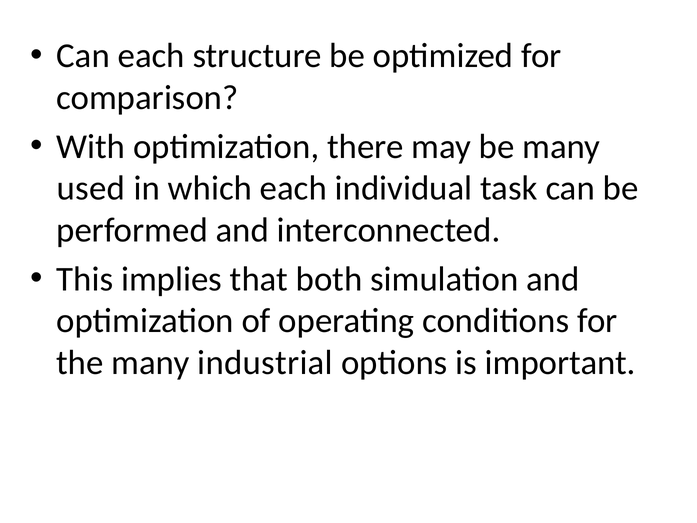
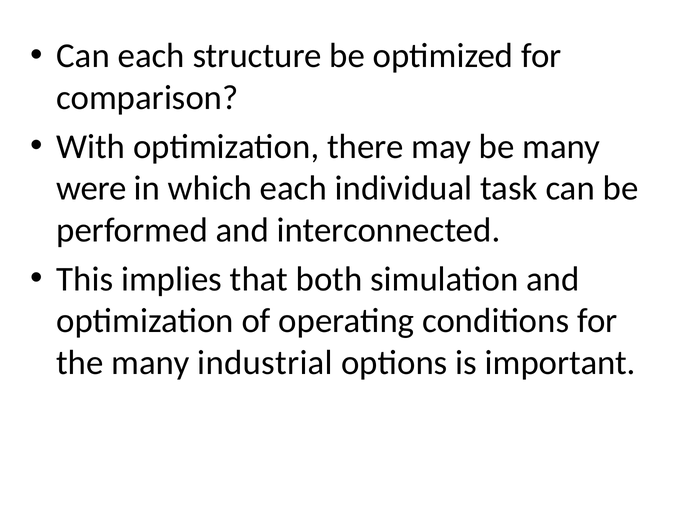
used: used -> were (91, 188)
